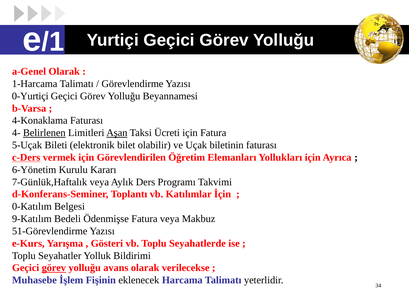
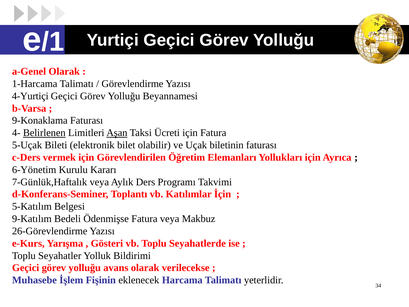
0-Yurtiçi: 0-Yurtiçi -> 4-Yurtiçi (30, 96)
4-Konaklama: 4-Konaklama -> 9-Konaklama (40, 120)
c-Ders underline: present -> none (26, 157)
0-Katılım: 0-Katılım -> 5-Katılım (32, 206)
51-Görevlendirme: 51-Görevlendirme -> 26-Görevlendirme (50, 231)
görev underline: present -> none (54, 268)
